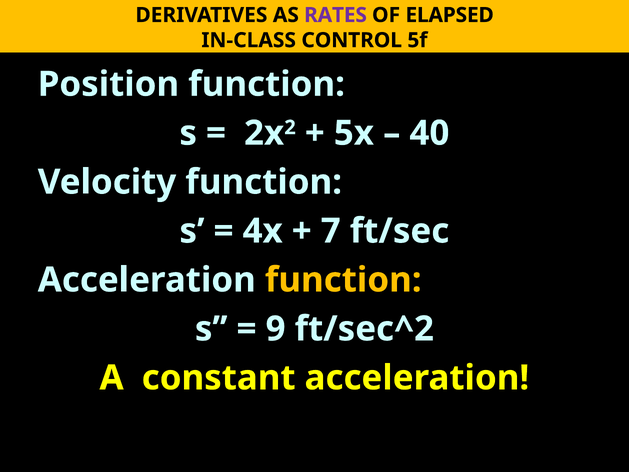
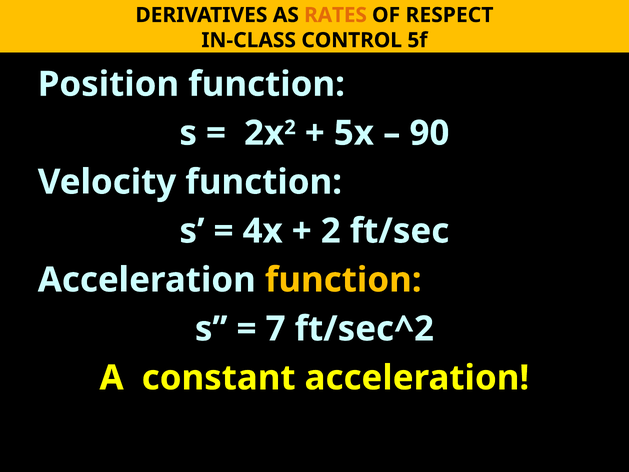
RATES colour: purple -> orange (336, 15)
ELAPSED: ELAPSED -> RESPECT (449, 15)
40: 40 -> 90 (429, 133)
7: 7 -> 2 (331, 231)
9: 9 -> 7 (276, 329)
